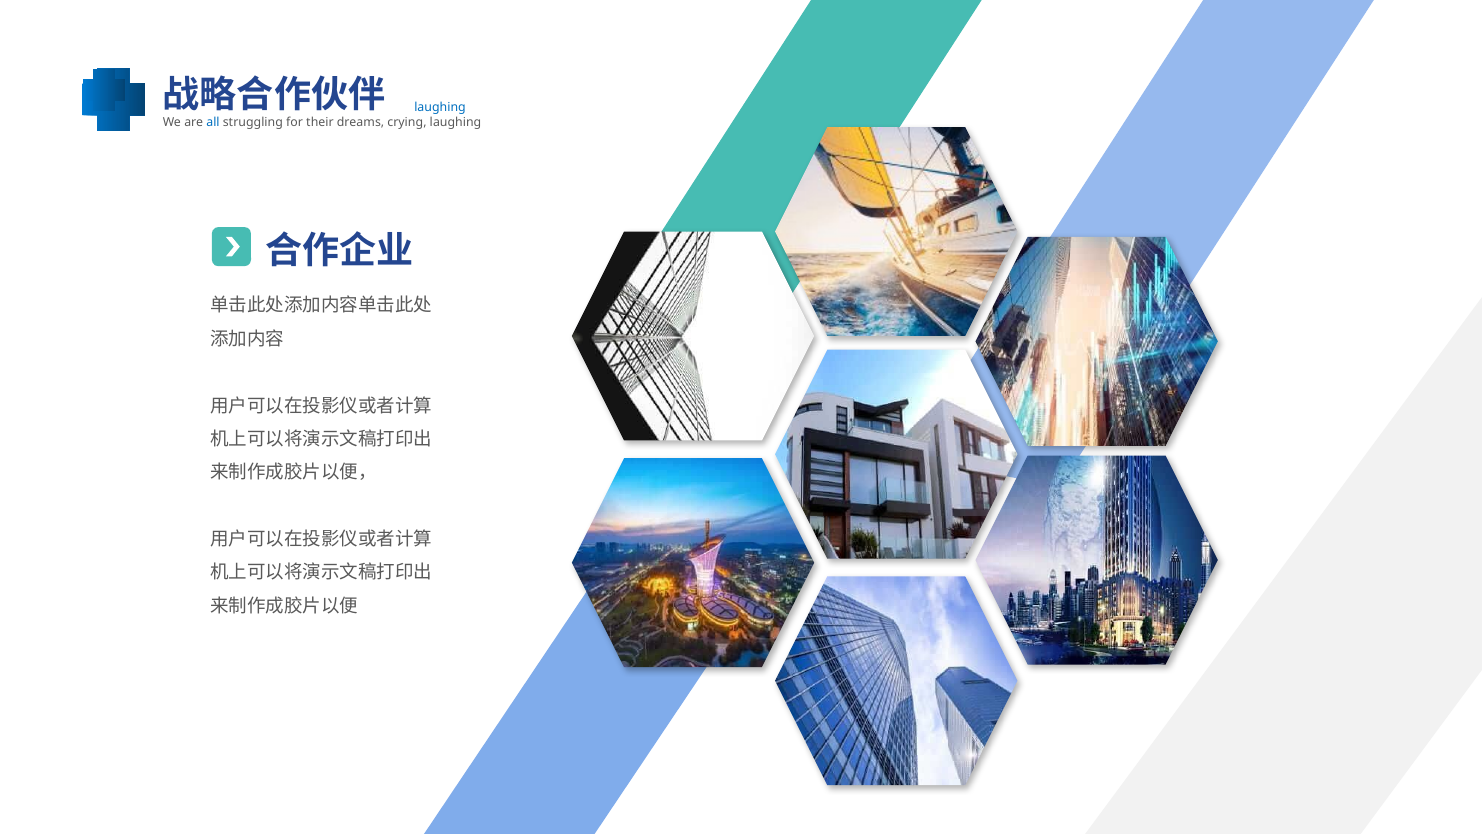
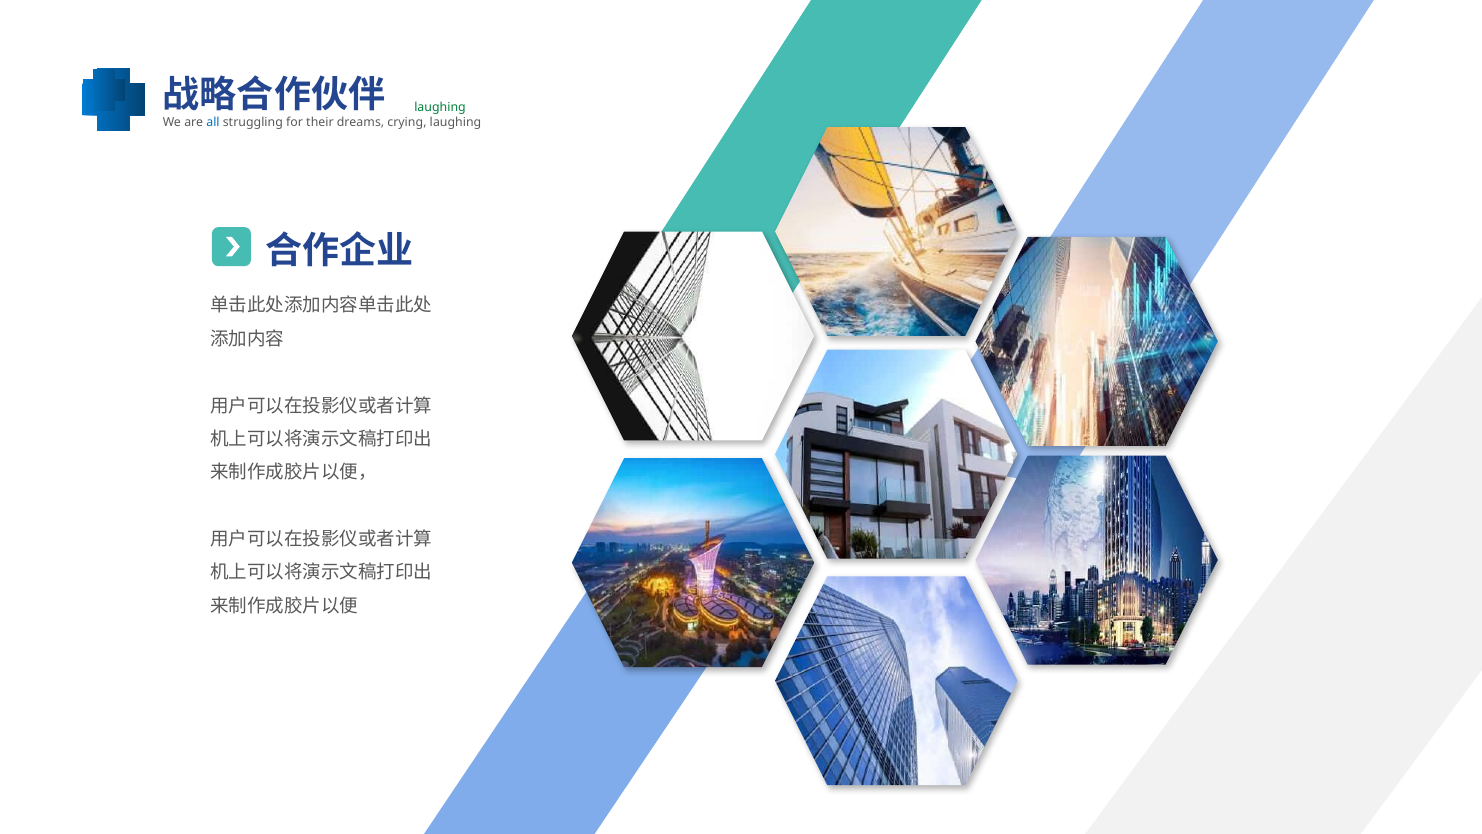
laughing colour: blue -> green (440, 107)
